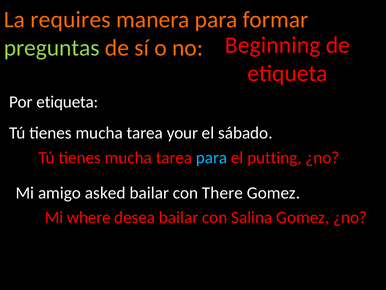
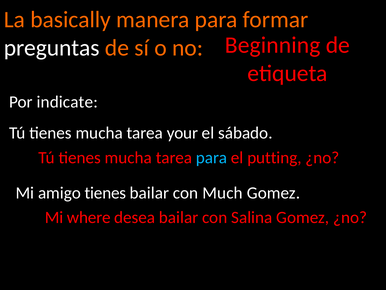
requires: requires -> basically (71, 19)
preguntas colour: light green -> white (52, 48)
Por etiqueta: etiqueta -> indicate (67, 102)
amigo asked: asked -> tienes (105, 193)
There: There -> Much (222, 193)
